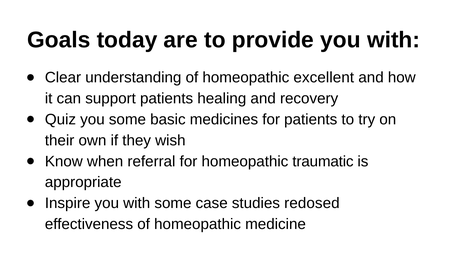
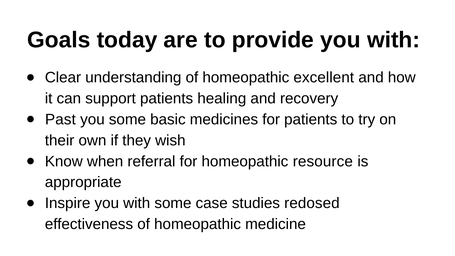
Quiz: Quiz -> Past (60, 119)
traumatic: traumatic -> resource (323, 161)
